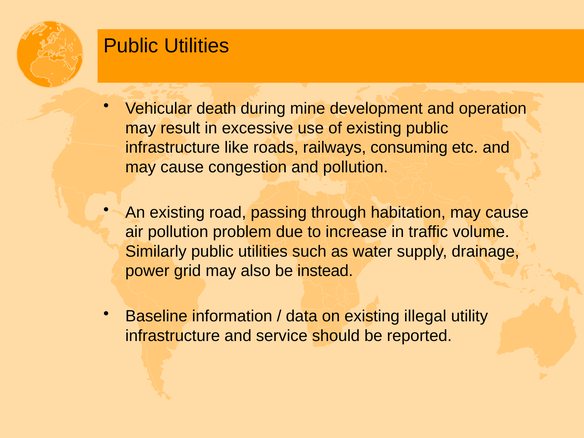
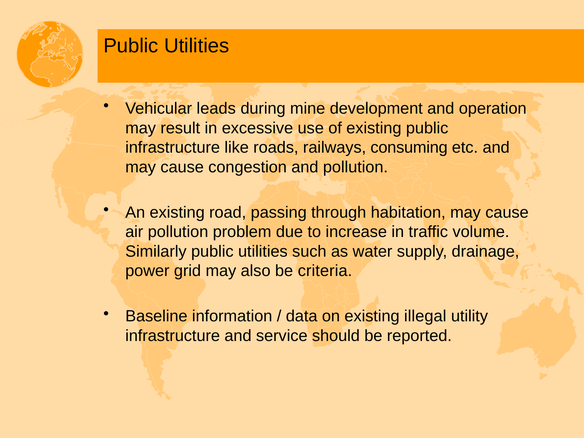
death: death -> leads (216, 109)
instead: instead -> criteria (325, 271)
